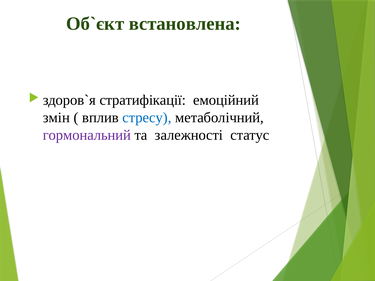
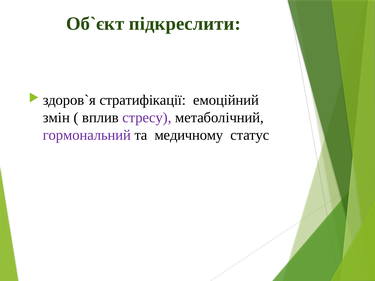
встановлена: встановлена -> підкреслити (185, 24)
стресу colour: blue -> purple (147, 118)
залежності: залежності -> медичному (189, 135)
